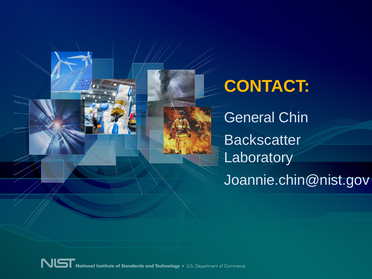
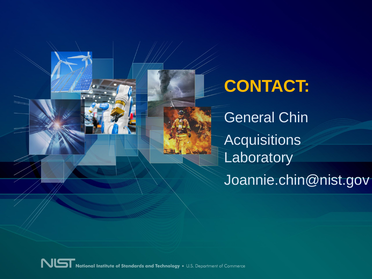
Backscatter: Backscatter -> Acquisitions (263, 140)
